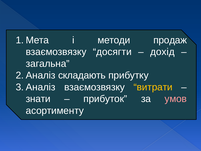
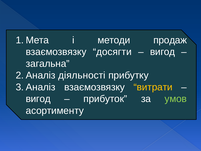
дохід: дохід -> вигод (163, 52)
складають: складають -> діяльності (82, 75)
знати: знати -> вигод (38, 99)
умов colour: pink -> light green (176, 99)
